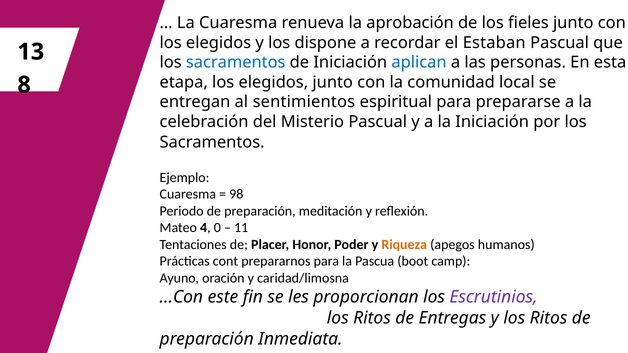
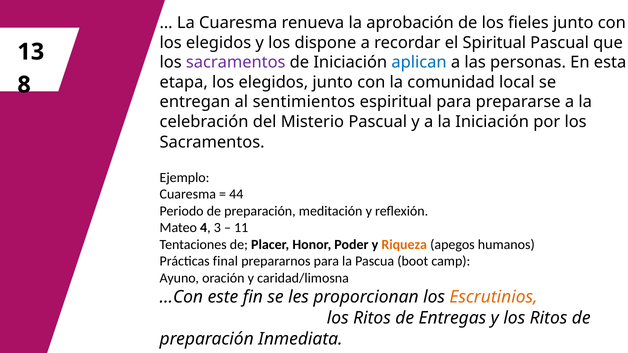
Estaban: Estaban -> Spiritual (494, 43)
sacramentos colour: blue -> purple (236, 62)
98: 98 -> 44 (236, 194)
0: 0 -> 3 (217, 228)
cont: cont -> final (225, 261)
Escrutinios colour: purple -> orange (494, 297)
